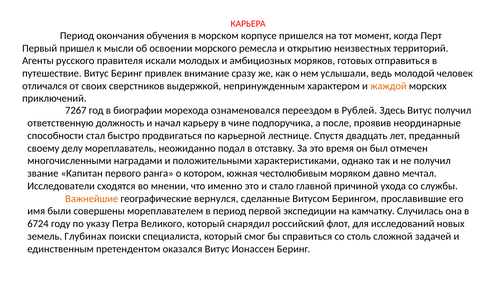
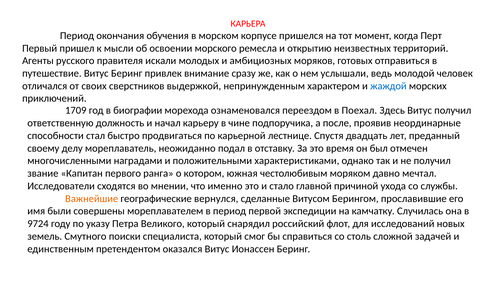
жаждой colour: orange -> blue (388, 86)
7267: 7267 -> 1709 (76, 111)
Рублей: Рублей -> Поехал (359, 111)
6724: 6724 -> 9724 (38, 224)
Глубинах: Глубинах -> Смутного (85, 237)
